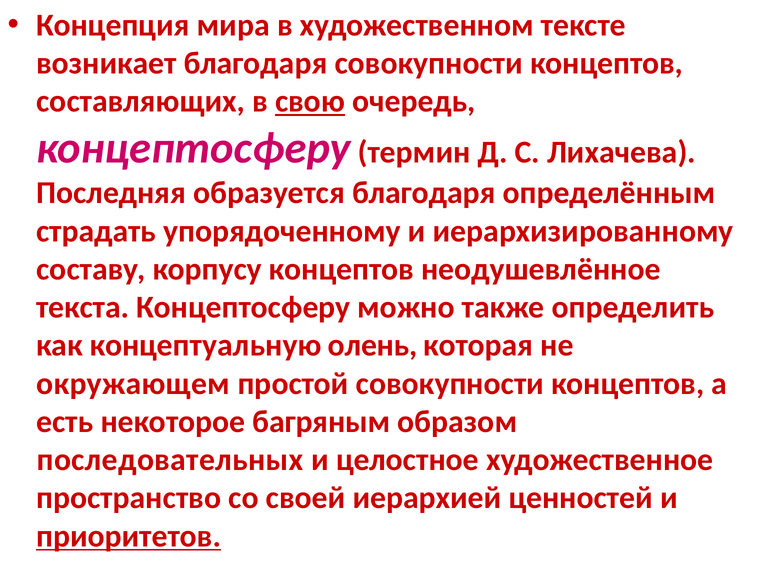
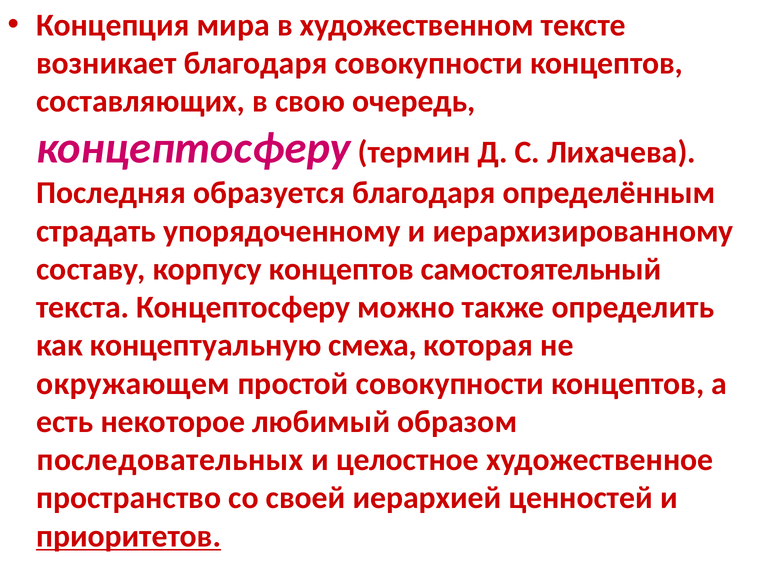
свою underline: present -> none (310, 101)
неодушевлённое: неодушевлённое -> самостоятельный (541, 269)
олень: олень -> смеха (373, 345)
багряным: багряным -> любимый (321, 421)
